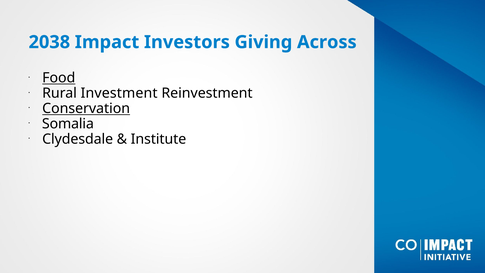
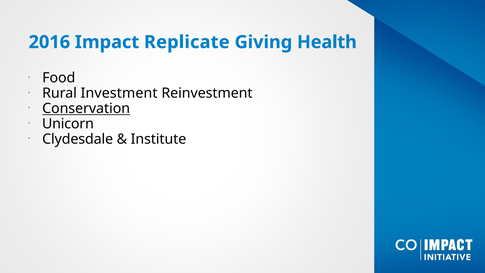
2038: 2038 -> 2016 (49, 42)
Investors: Investors -> Replicate (187, 42)
Across: Across -> Health (327, 42)
Food underline: present -> none (59, 78)
Somalia: Somalia -> Unicorn (68, 124)
